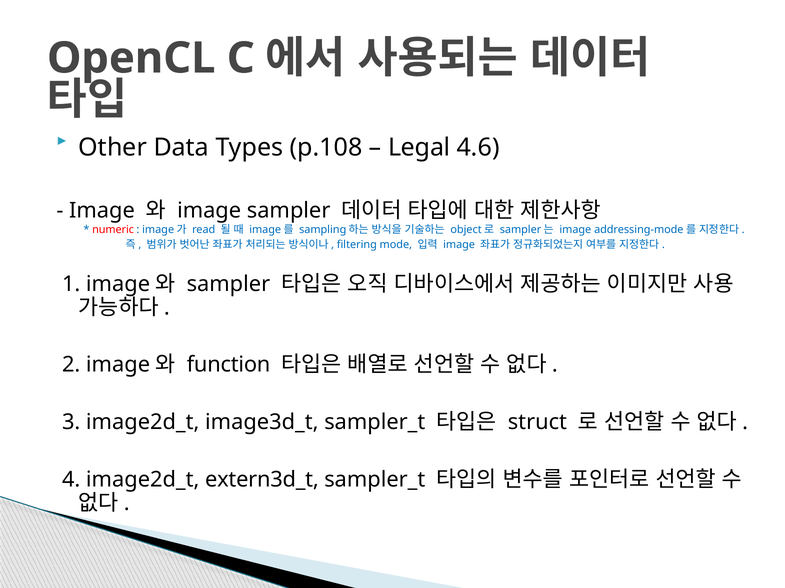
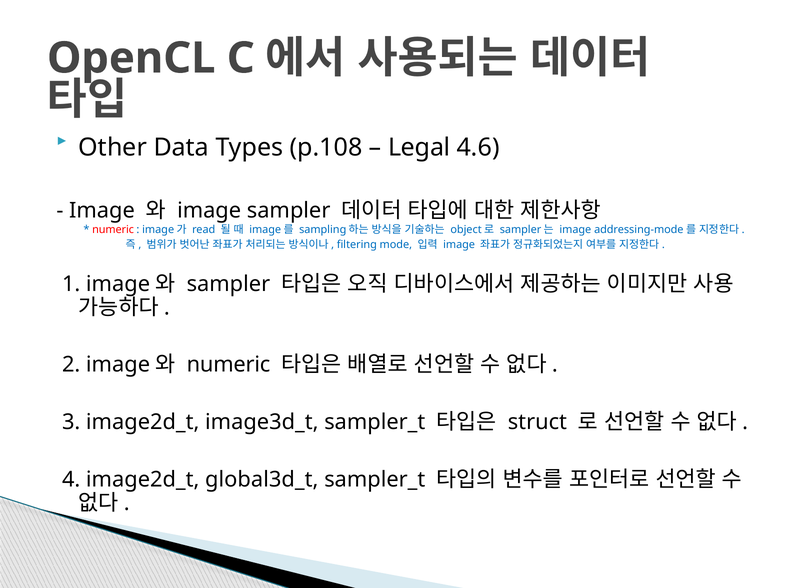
function: function -> numeric (229, 365)
extern3d_t: extern3d_t -> global3d_t (262, 480)
